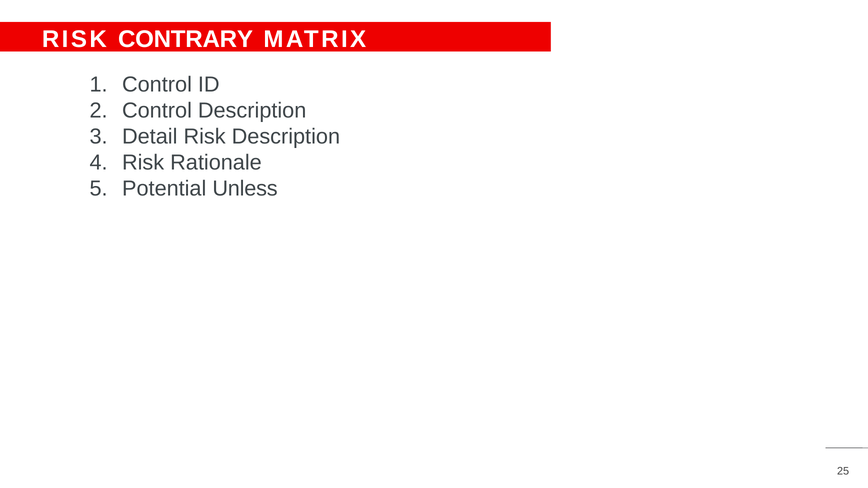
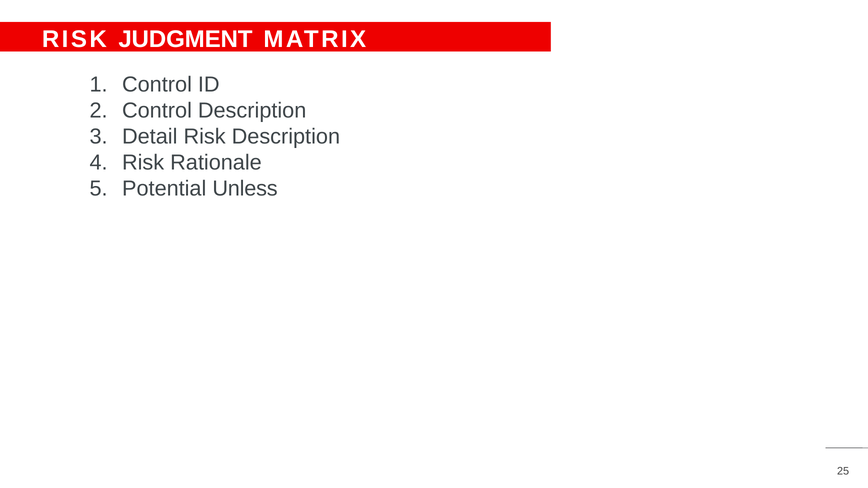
CONTRARY: CONTRARY -> JUDGMENT (185, 39)
